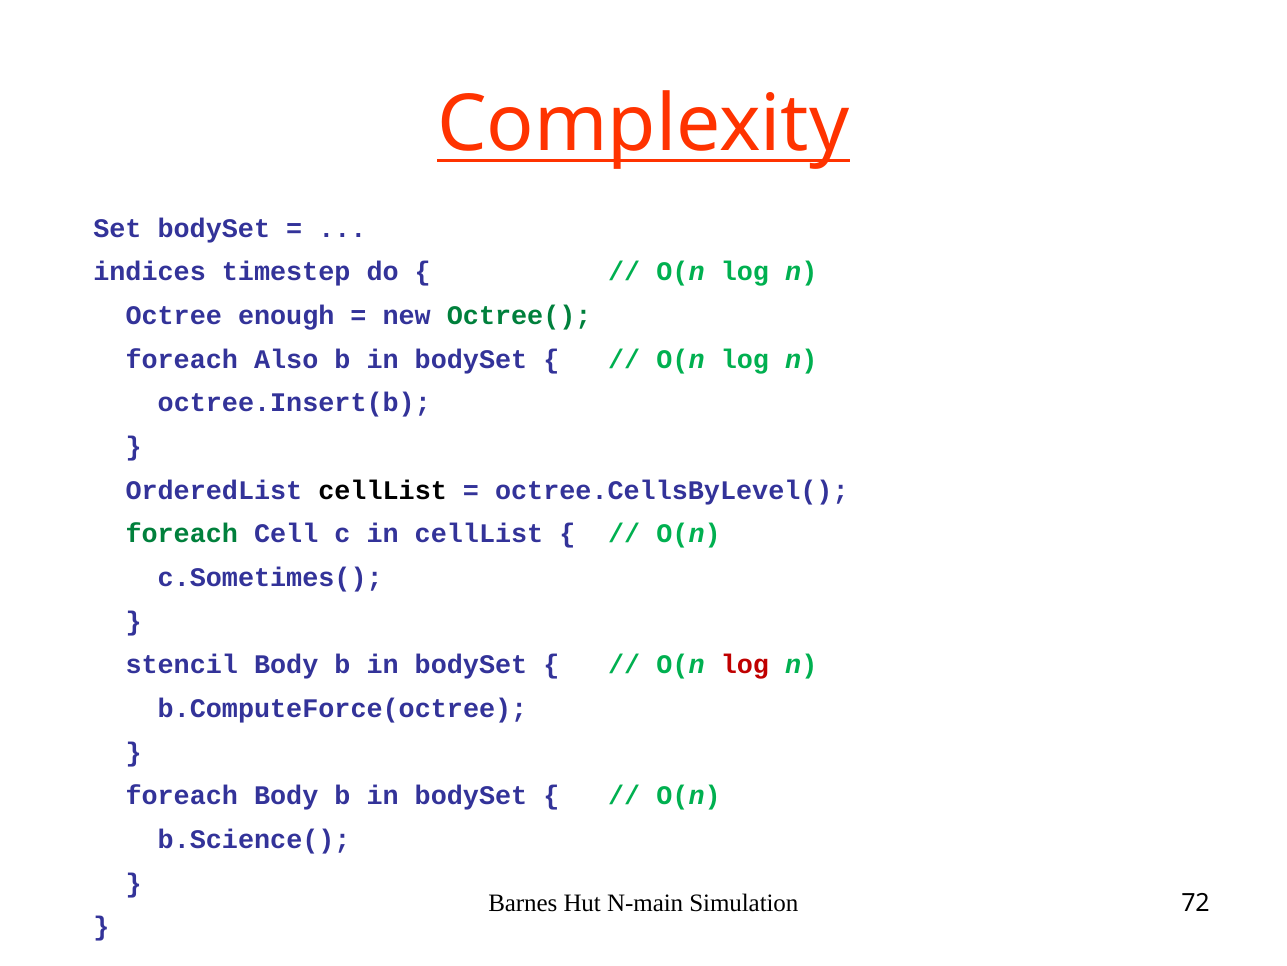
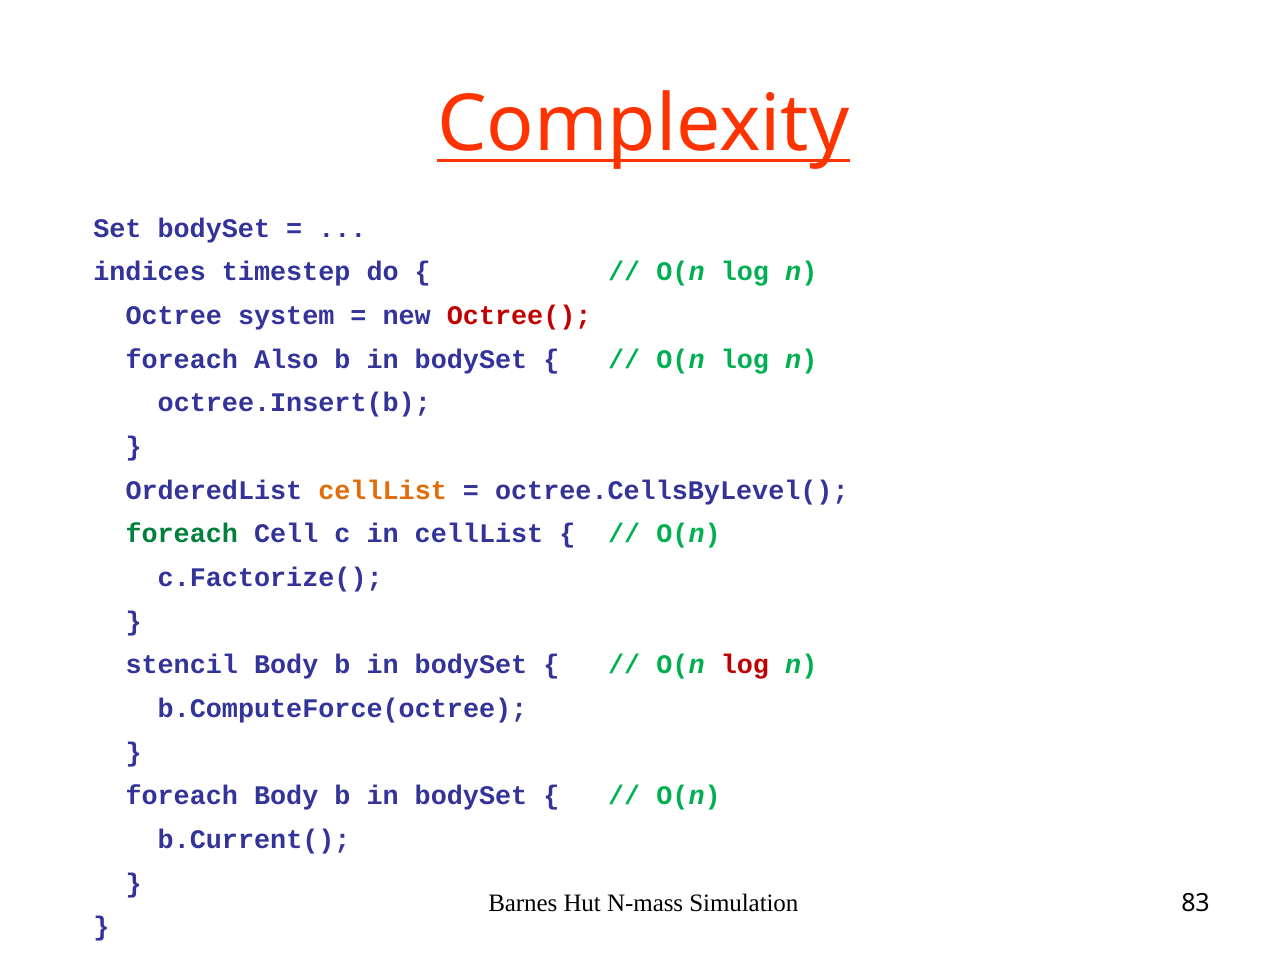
enough: enough -> system (286, 315)
Octree( colour: green -> red (519, 315)
cellList colour: black -> orange (383, 490)
c.Sometimes(: c.Sometimes( -> c.Factorize( (270, 577)
b.Science(: b.Science( -> b.Current( (254, 839)
N-main: N-main -> N-mass (645, 902)
72: 72 -> 83 (1196, 902)
